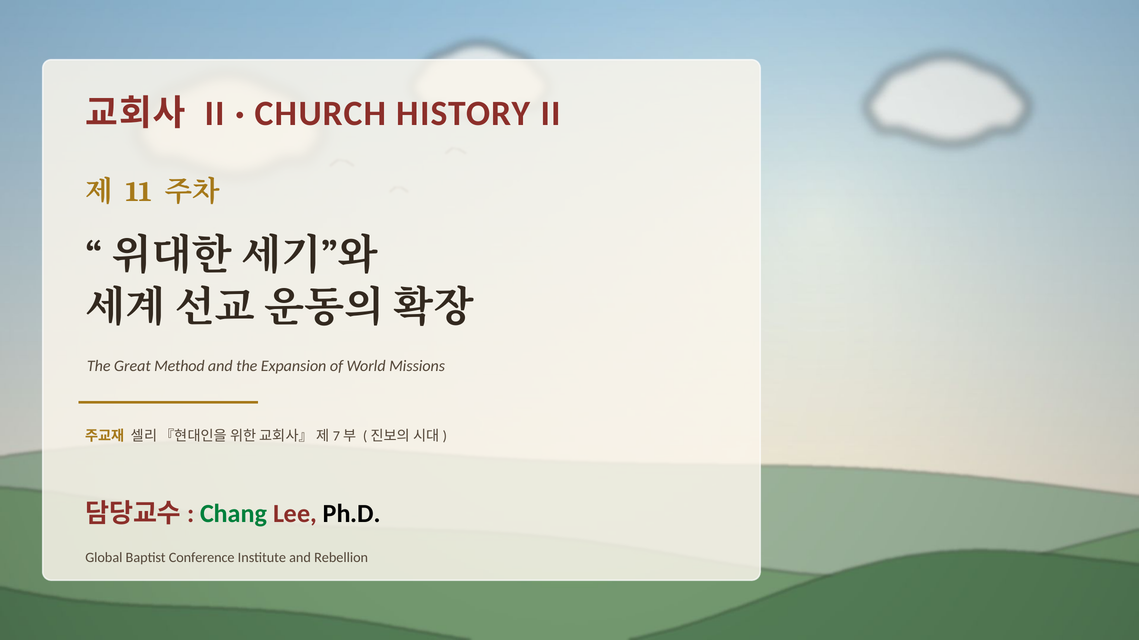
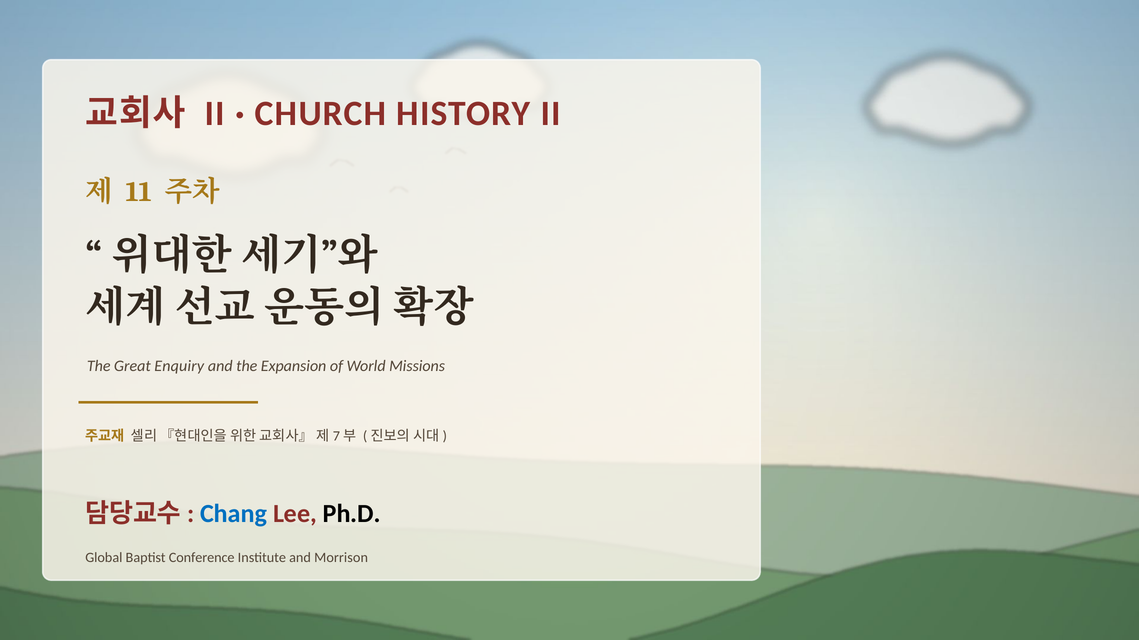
Method: Method -> Enquiry (179, 366)
Chang colour: green -> blue (234, 514)
Rebellion: Rebellion -> Morrison (341, 558)
